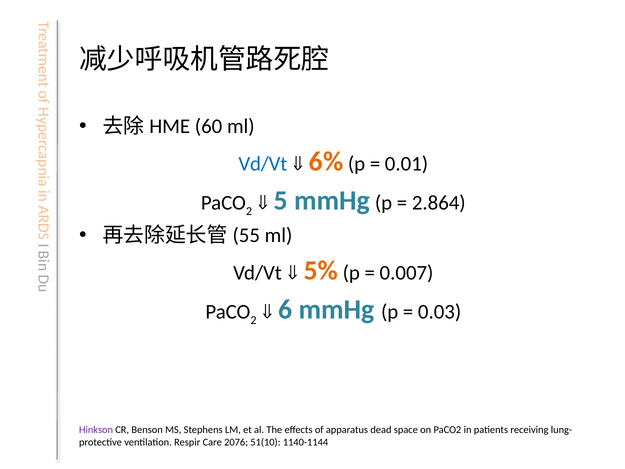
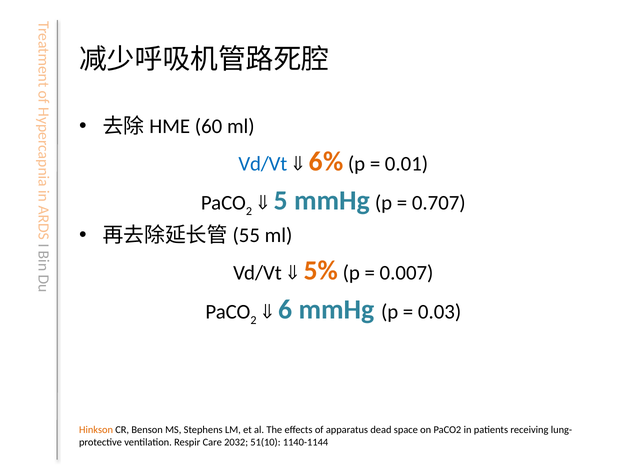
2.864: 2.864 -> 0.707 (439, 203)
Hinkson colour: purple -> orange (96, 430)
2076: 2076 -> 2032 (236, 442)
